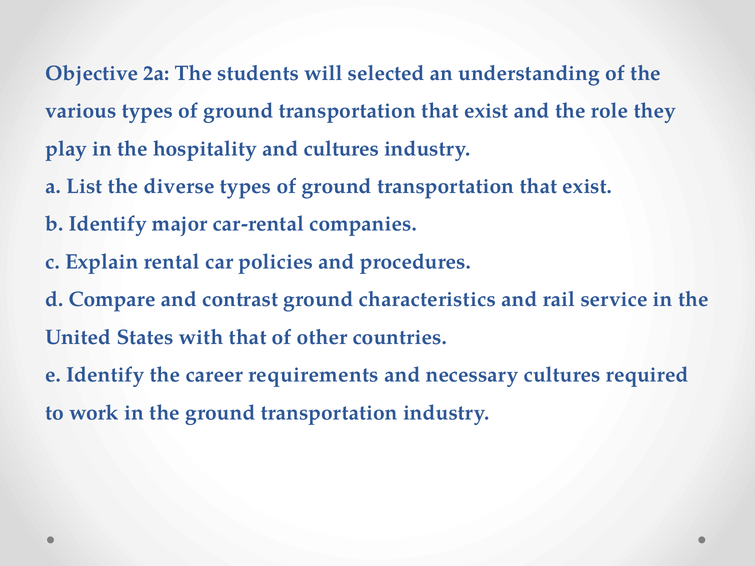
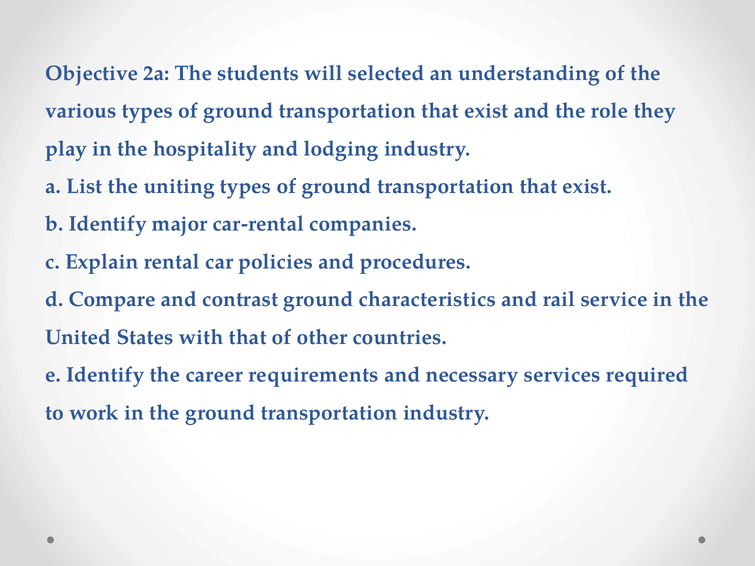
and cultures: cultures -> lodging (341, 149)
diverse: diverse -> uniting (179, 186)
necessary cultures: cultures -> services (562, 375)
